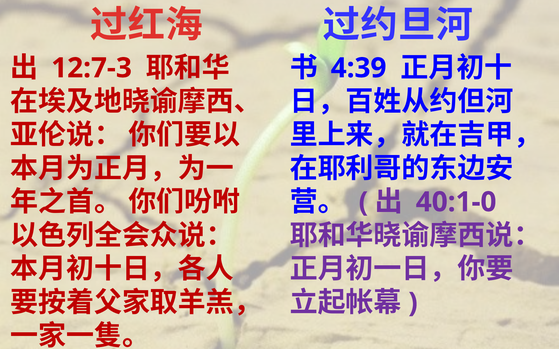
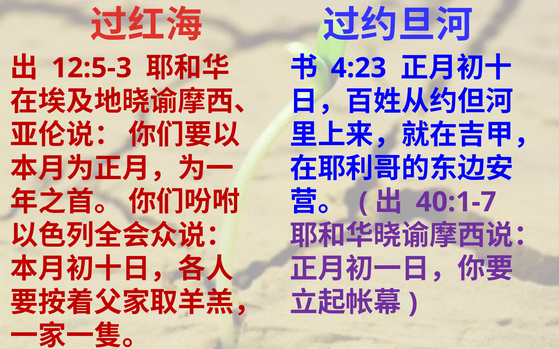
12:7-3: 12:7-3 -> 12:5-3 (92, 68)
4:39: 4:39 -> 4:23 (359, 68)
40:1-0: 40:1-0 -> 40:1-7 (456, 202)
